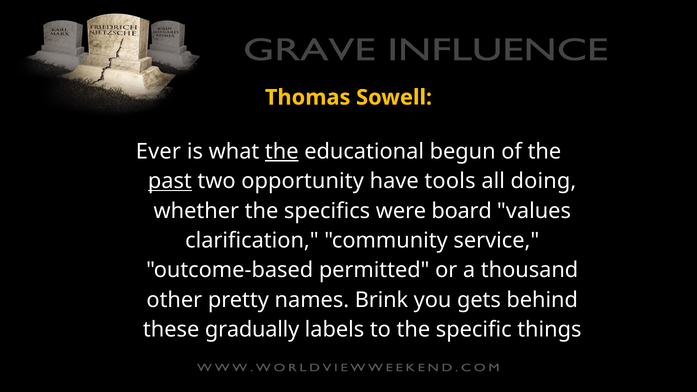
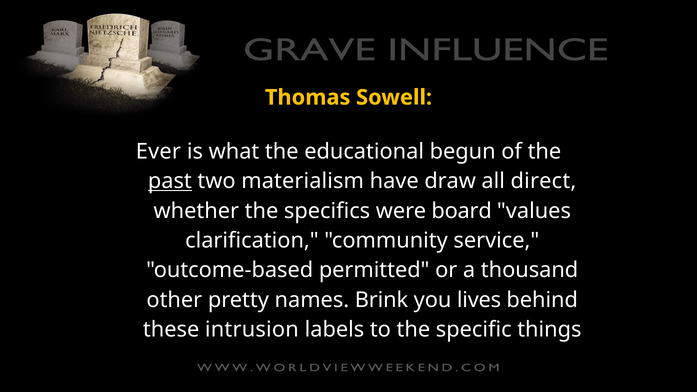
the underline: present -> none (282, 152)
opportunity: opportunity -> materialism (303, 181)
tools: tools -> draw (450, 181)
doing: doing -> direct (543, 181)
gets: gets -> lives (479, 300)
gradually: gradually -> intrusion (252, 330)
